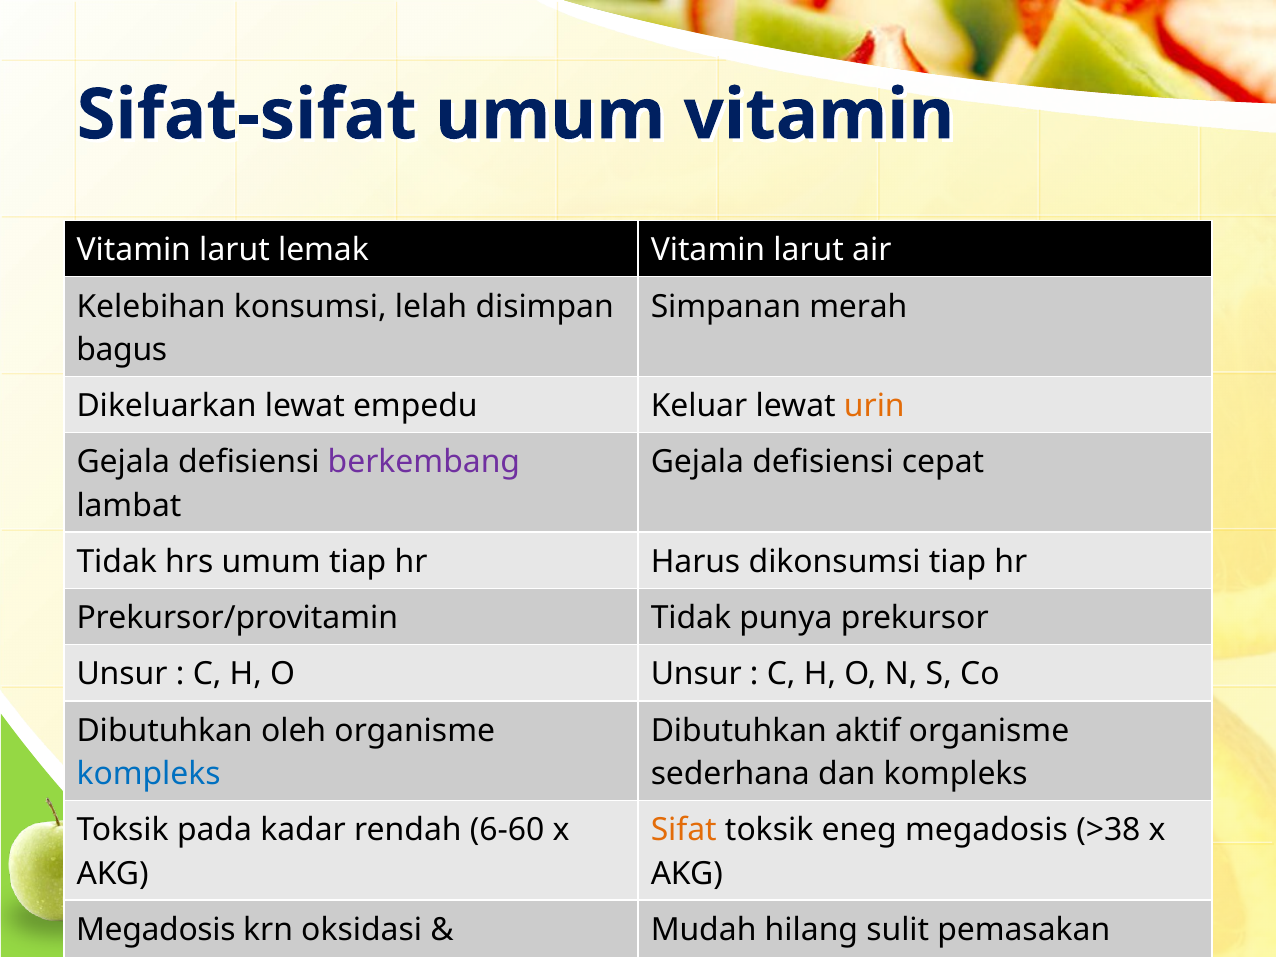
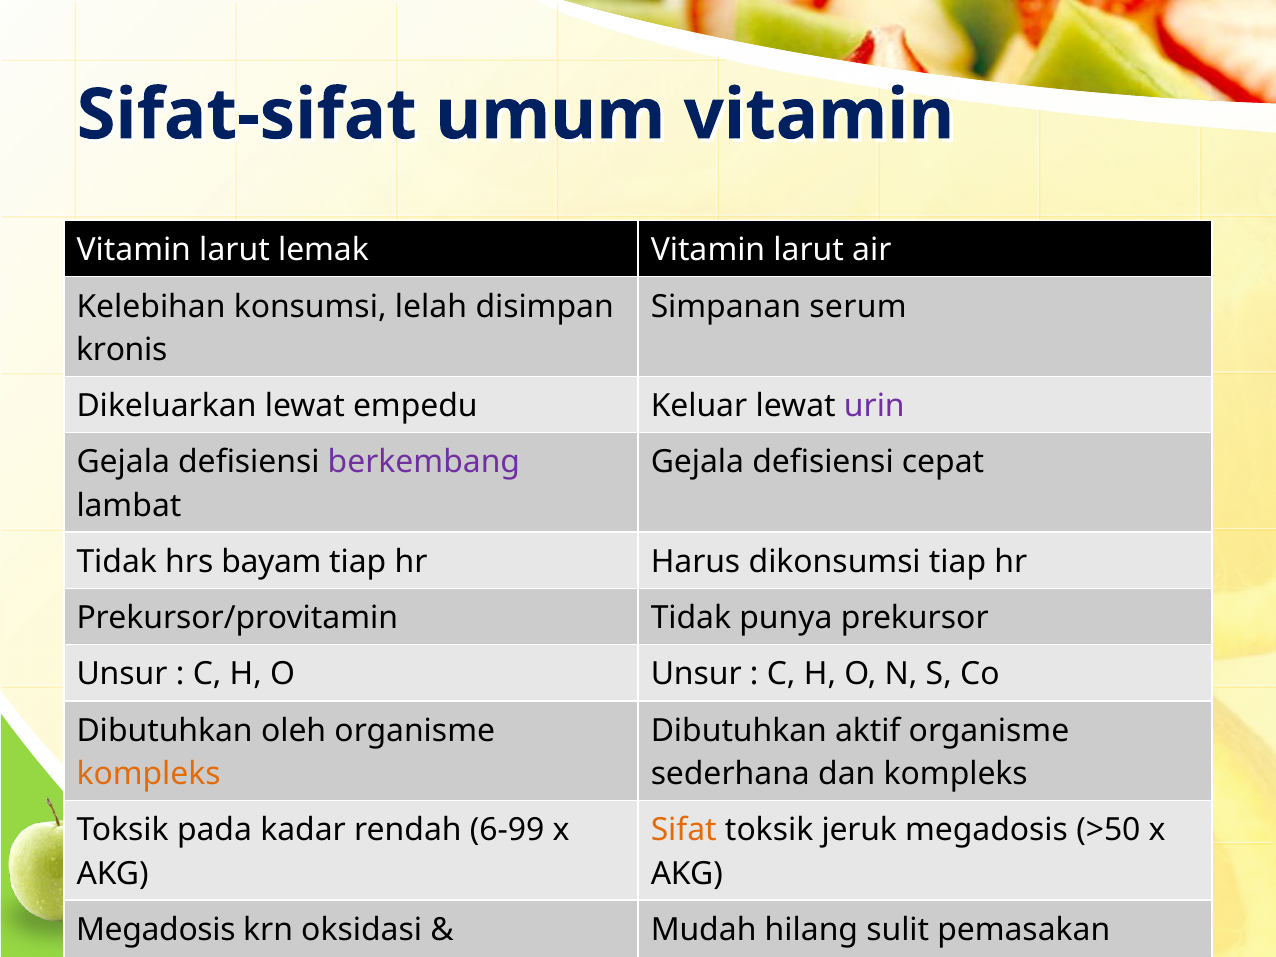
merah: merah -> serum (858, 307)
bagus: bagus -> kronis (122, 350)
urin colour: orange -> purple (874, 406)
hrs umum: umum -> bayam (271, 562)
kompleks colour: blue -> orange (149, 774)
6-60: 6-60 -> 6-99 (507, 830)
eneg: eneg -> jeruk (859, 830)
>38: >38 -> >50 (1108, 830)
